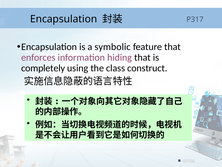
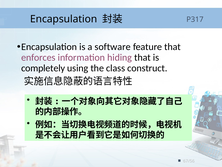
symbolic: symbolic -> software (113, 47)
